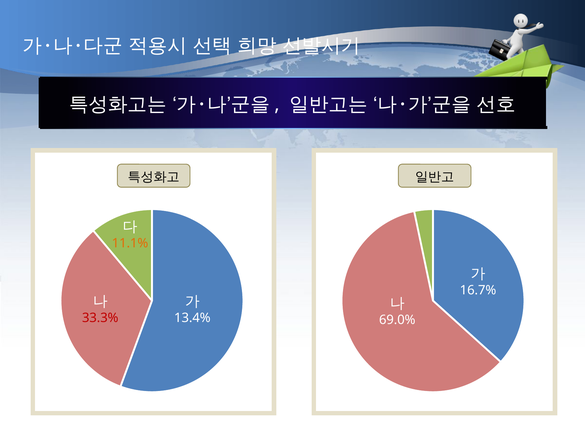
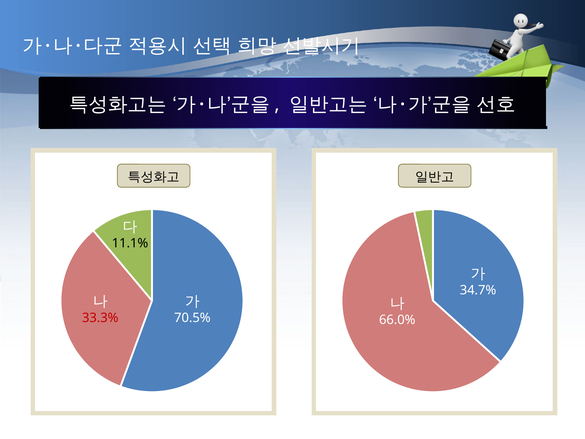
11.1% colour: orange -> black (130, 243)
16.7%: 16.7% -> 34.7% (478, 290)
13.4%: 13.4% -> 70.5% (192, 318)
69.0%: 69.0% -> 66.0% (397, 320)
